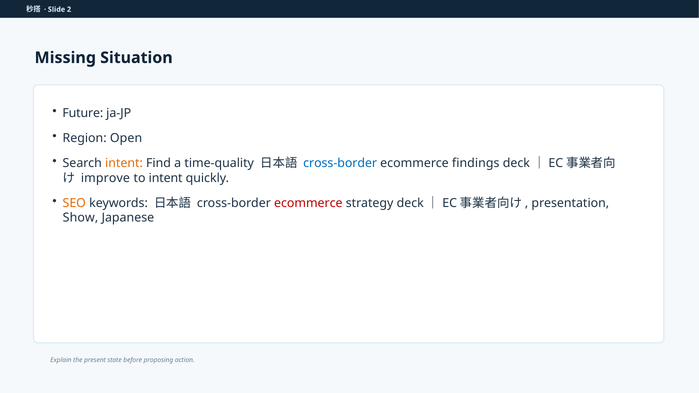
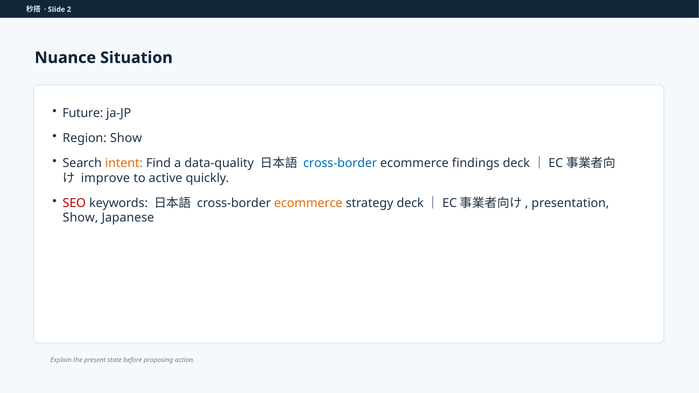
Missing: Missing -> Nuance (65, 58)
Region Open: Open -> Show (126, 138)
time-quality: time-quality -> data-quality (219, 163)
to intent: intent -> active (166, 178)
SEO colour: orange -> red (74, 203)
ecommerce colour: red -> orange (308, 203)
